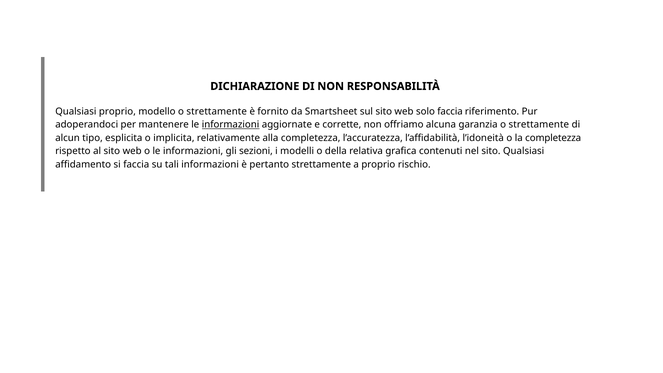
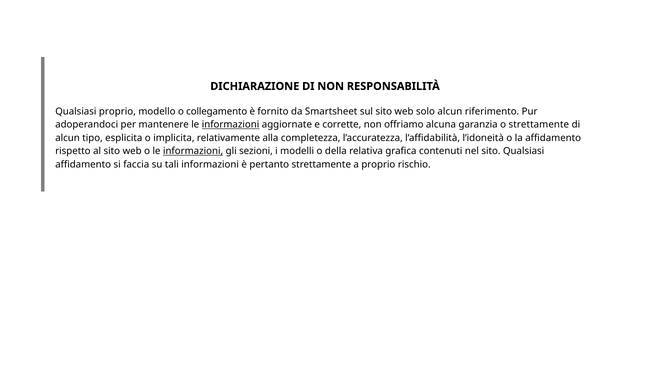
modello o strettamente: strettamente -> collegamento (217, 112)
solo faccia: faccia -> alcun (450, 112)
la completezza: completezza -> affidamento (553, 138)
informazioni underline: none -> present (193, 151)
